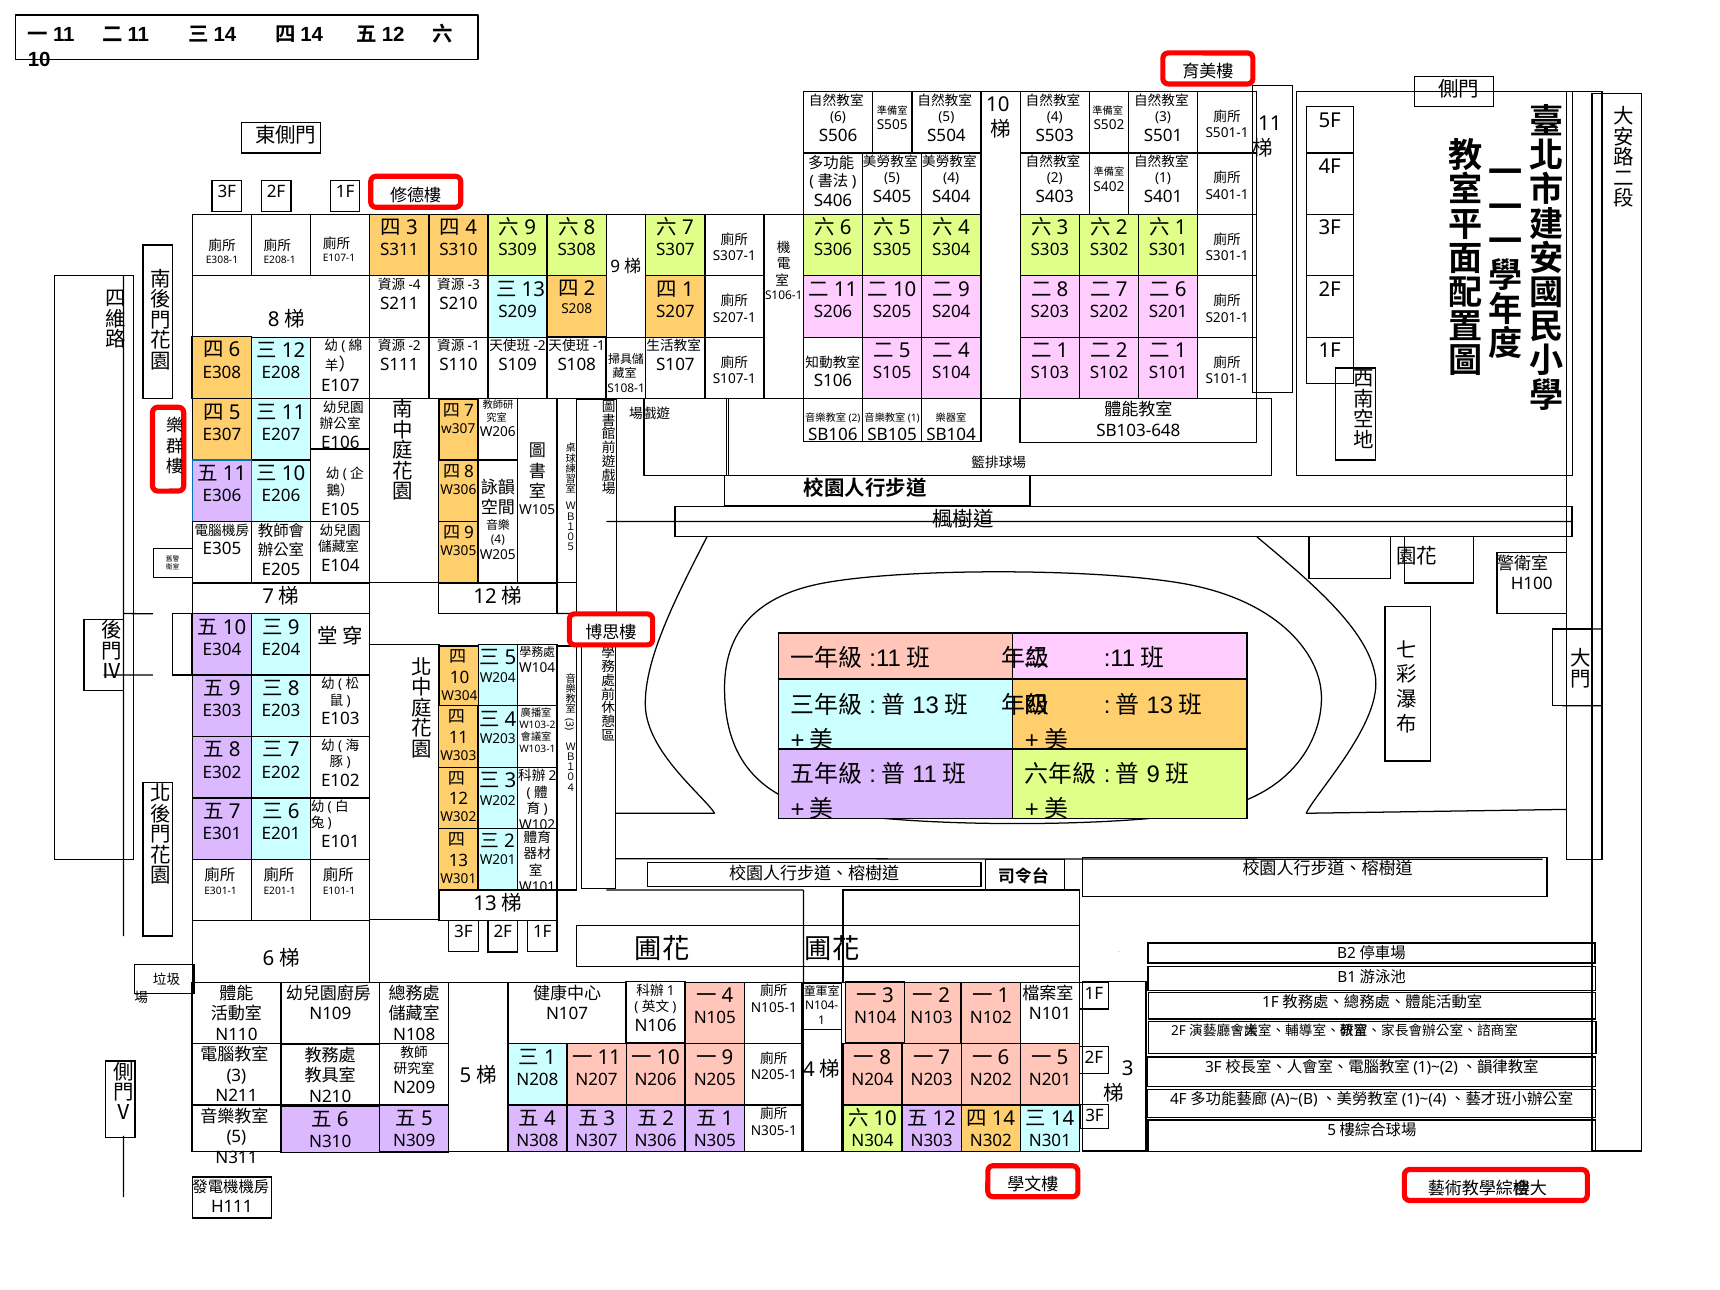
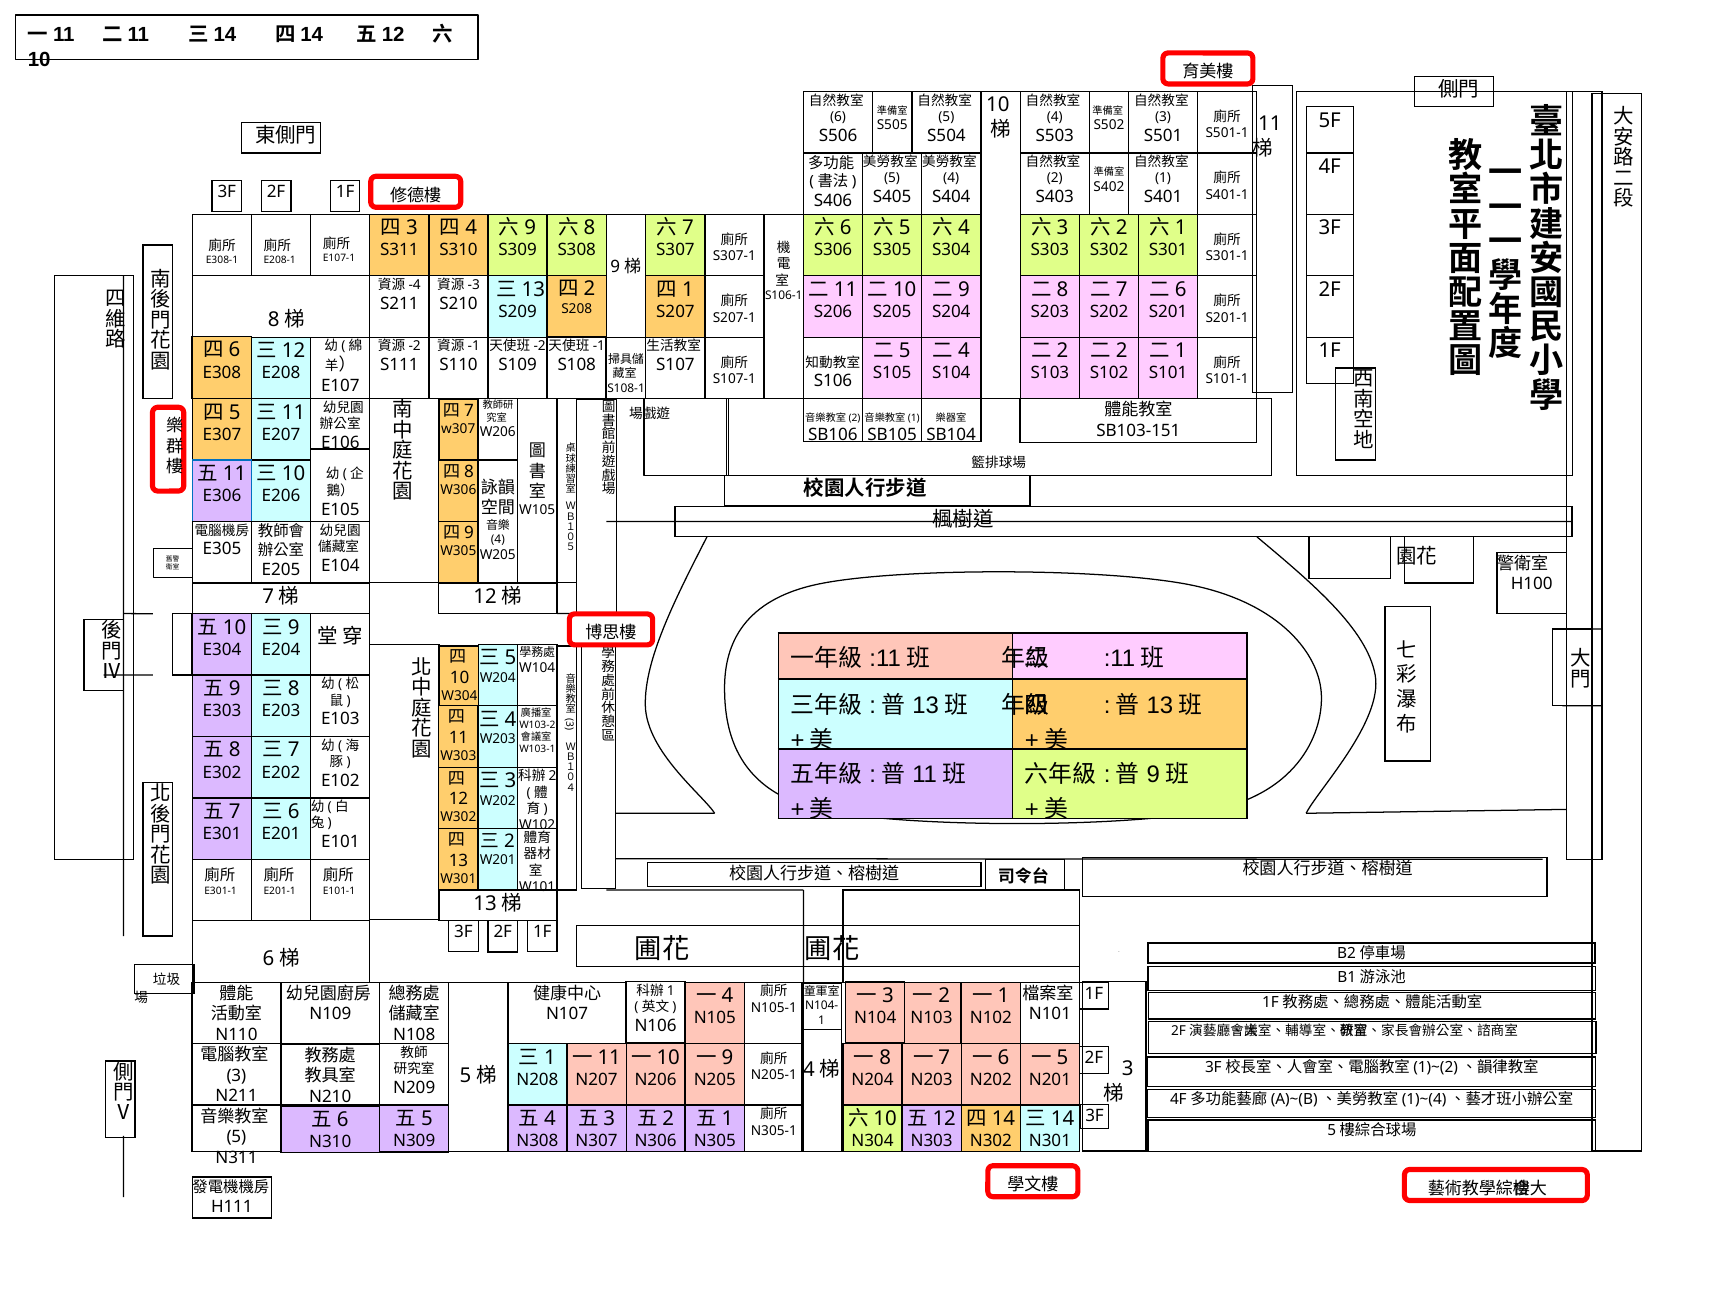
1: 1 -> 2 (1063, 351)
SB103-648: SB103-648 -> SB103-151 (1138, 431)
